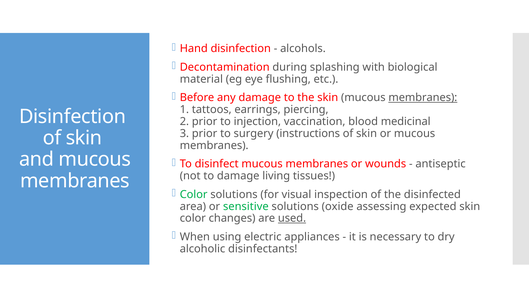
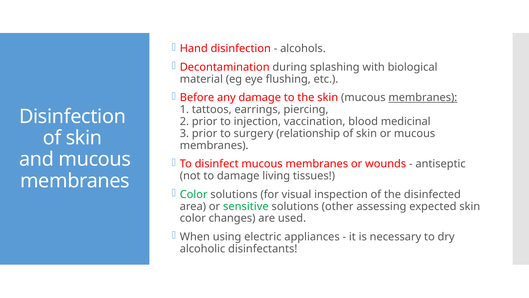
instructions: instructions -> relationship (308, 133)
oxide: oxide -> other (338, 206)
used underline: present -> none (292, 218)
